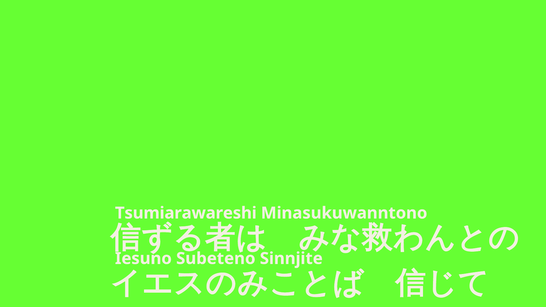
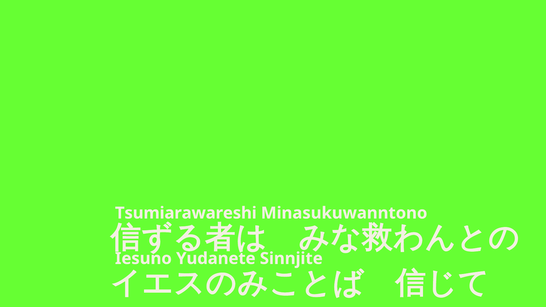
Subeteno: Subeteno -> Yudanete (216, 259)
